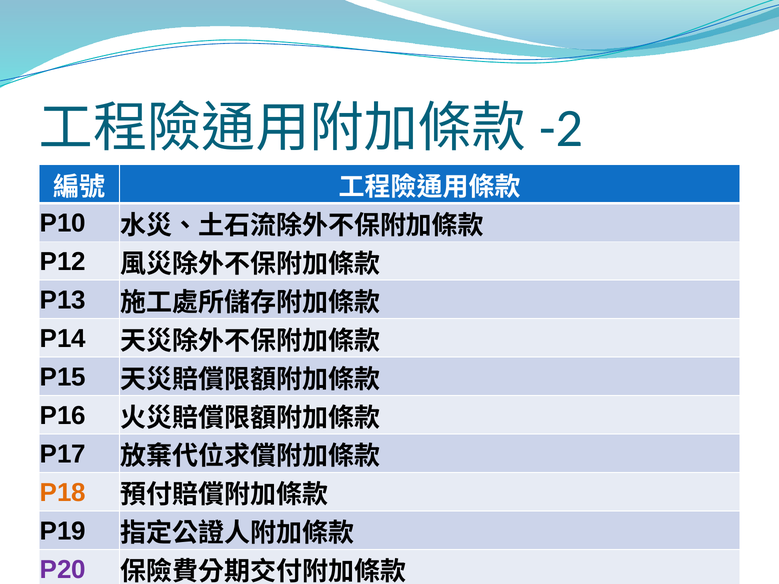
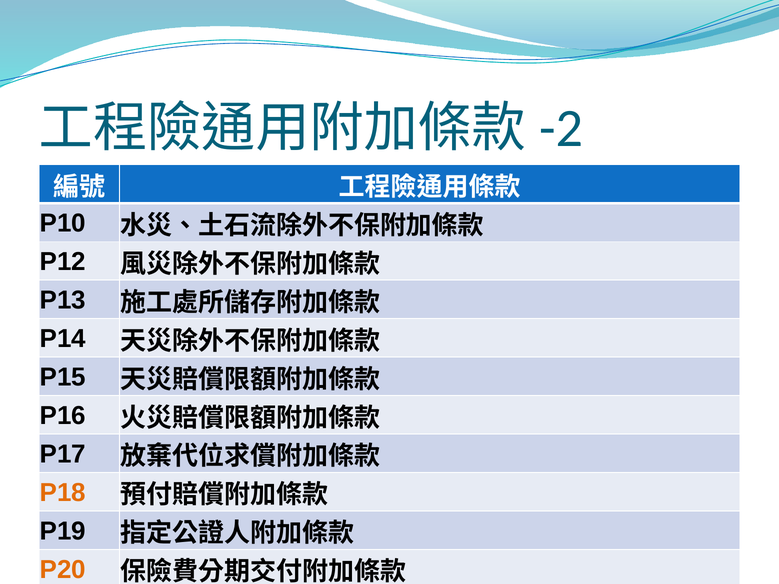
P20 colour: purple -> orange (63, 570)
